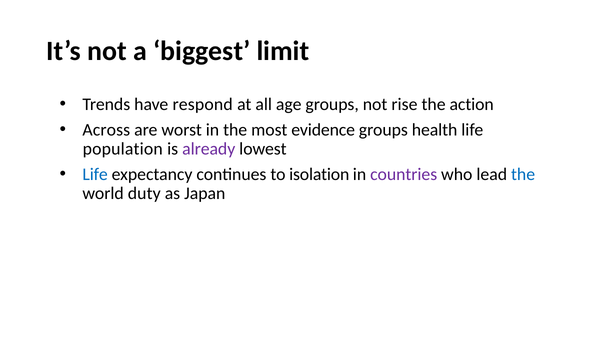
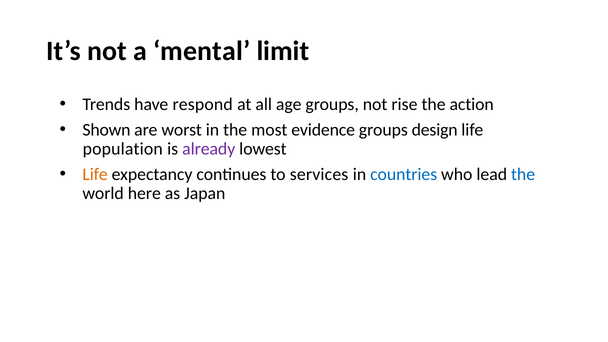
biggest: biggest -> mental (202, 51)
Across: Across -> Shown (106, 130)
health: health -> design (435, 130)
Life colour: blue -> orange (95, 174)
isolation: isolation -> services (319, 174)
countries colour: purple -> blue (404, 174)
duty: duty -> here (144, 193)
